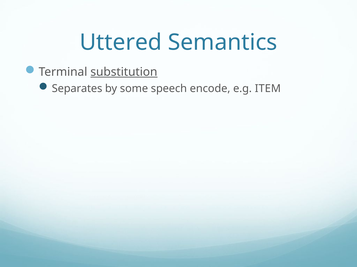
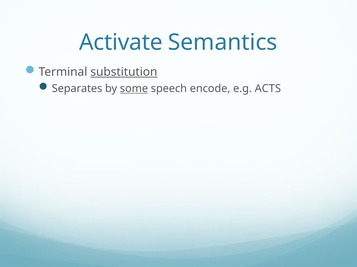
Uttered: Uttered -> Activate (121, 43)
some underline: none -> present (134, 89)
ITEM: ITEM -> ACTS (268, 89)
